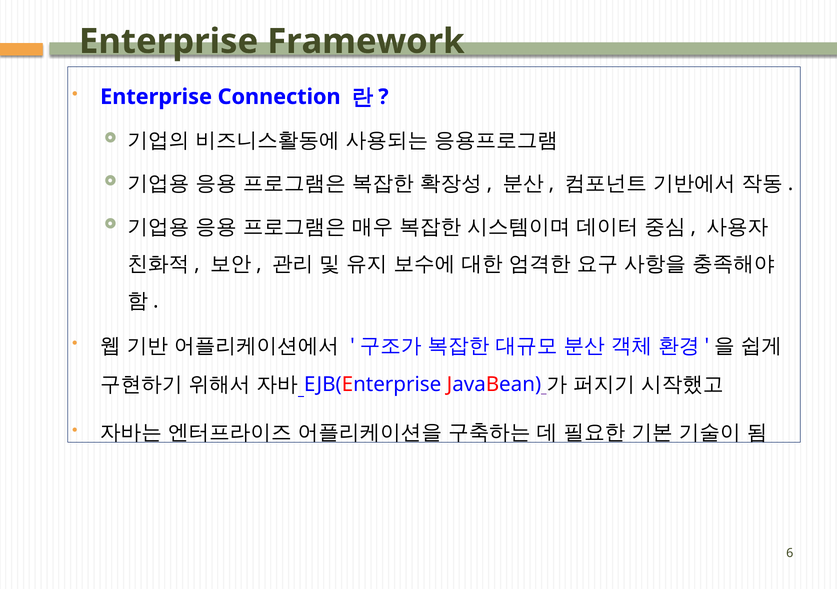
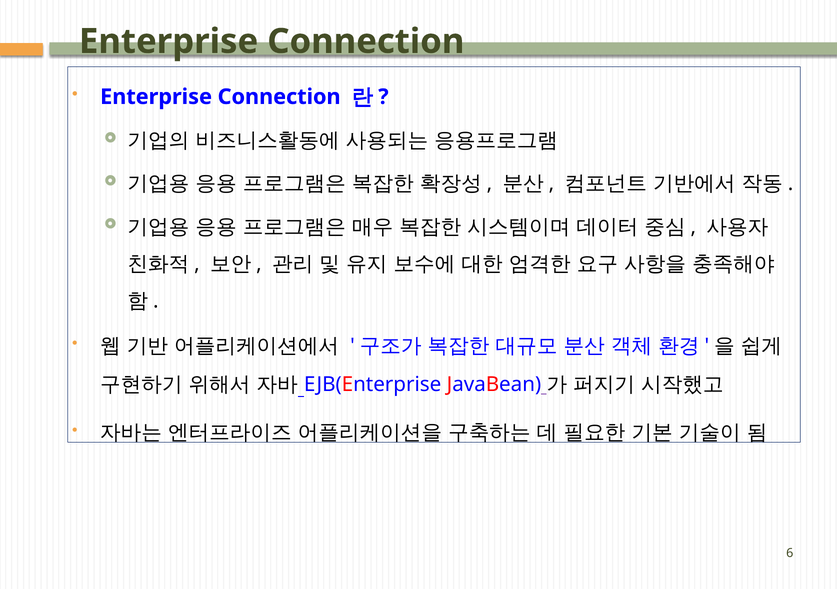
Framework: Framework -> Connection (366, 41)
